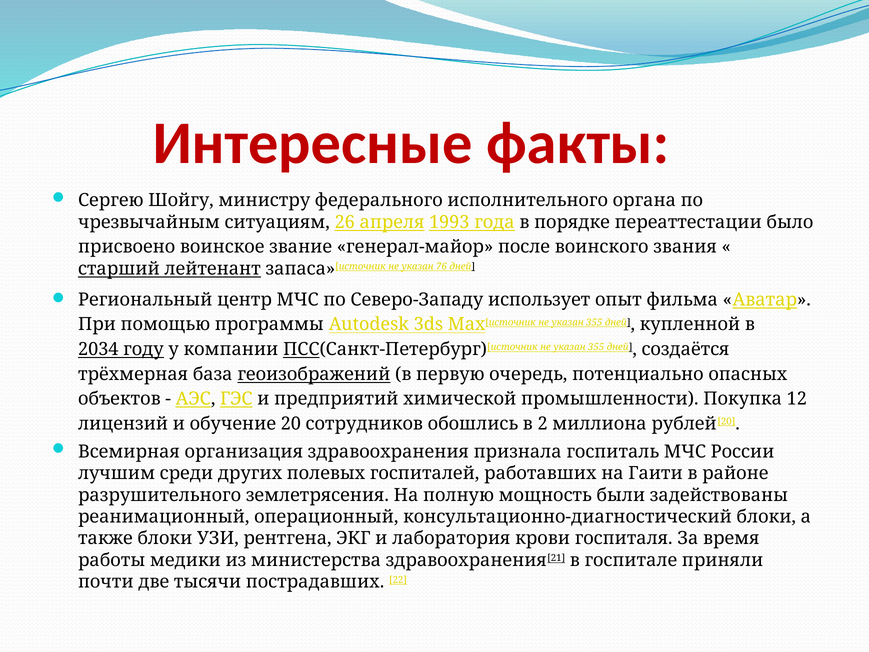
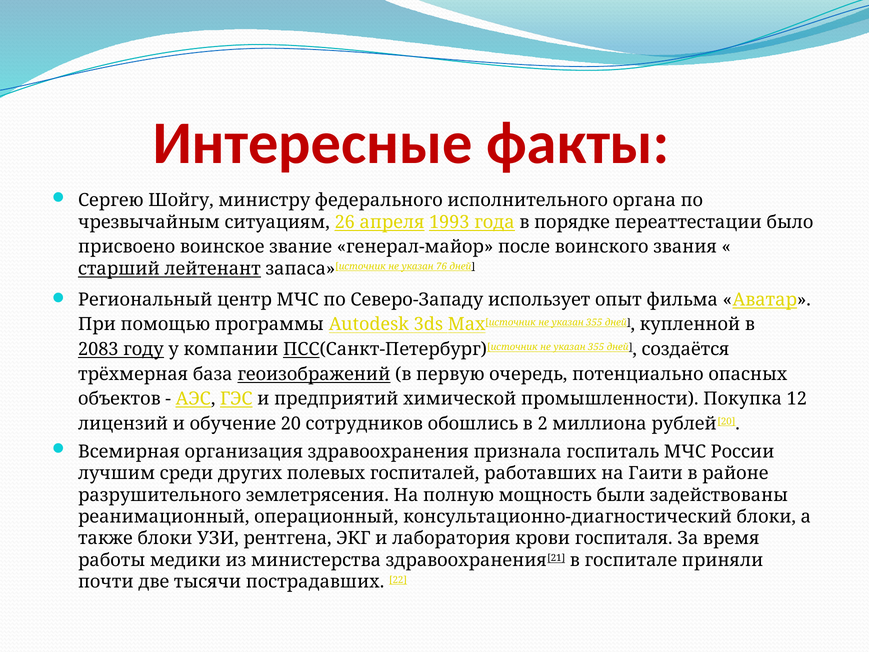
2034: 2034 -> 2083 (98, 349)
